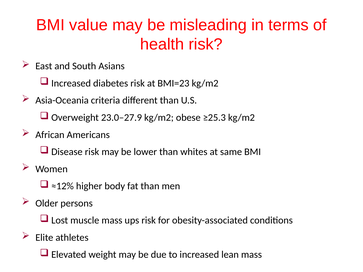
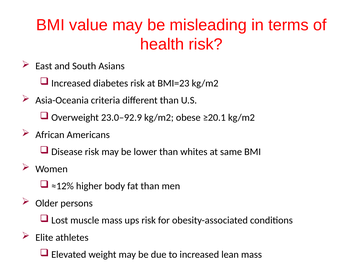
23.0–27.9: 23.0–27.9 -> 23.0–92.9 (122, 118)
≥25.3: ≥25.3 -> ≥20.1 (214, 118)
